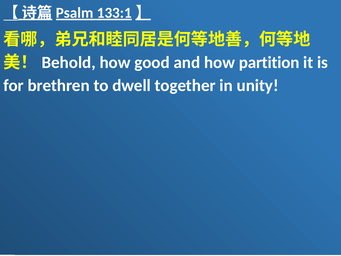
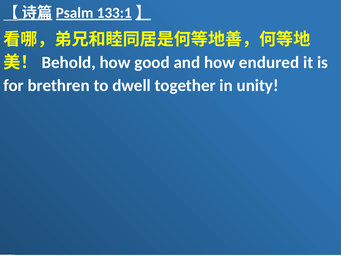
partition: partition -> endured (269, 62)
